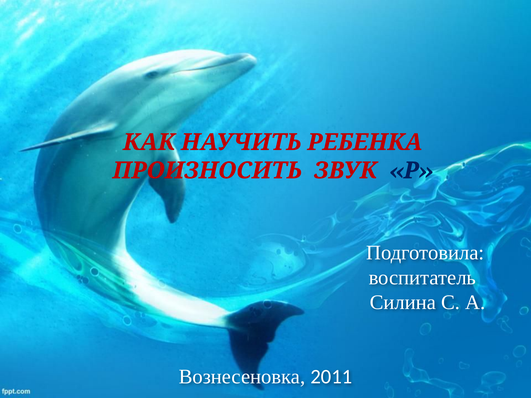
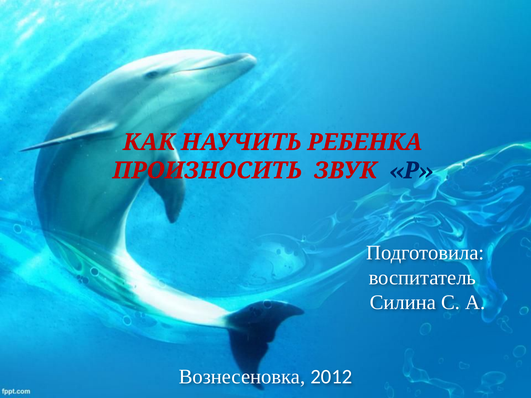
2011: 2011 -> 2012 (331, 377)
